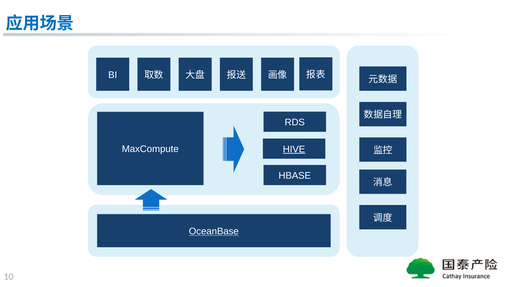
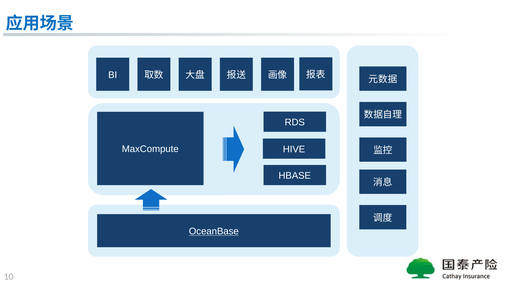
HIVE underline: present -> none (294, 149)
